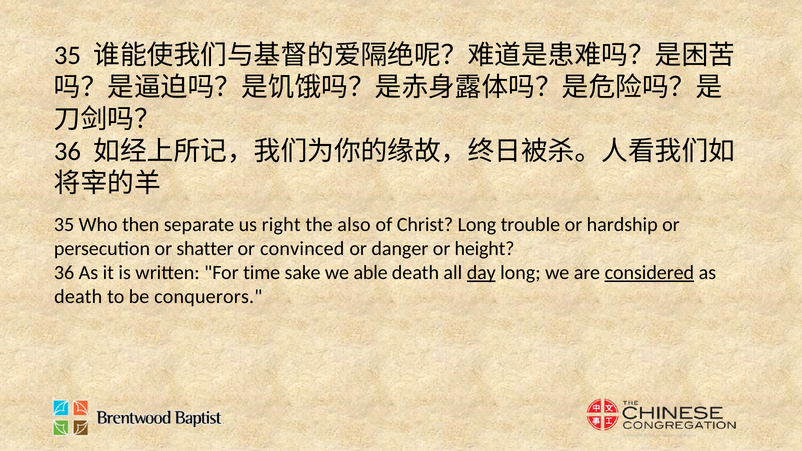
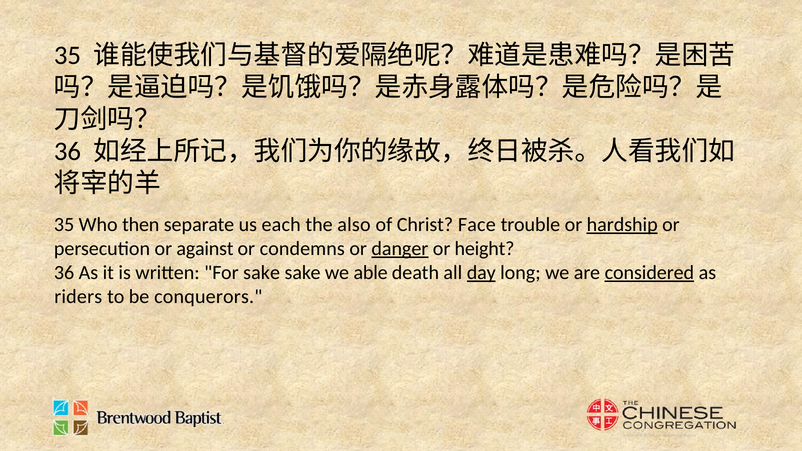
right: right -> each (281, 225)
Christ Long: Long -> Face (477, 225)
hardship underline: none -> present (622, 225)
shatter: shatter -> against (205, 249)
convinced: convinced -> condemns (302, 249)
danger underline: none -> present (400, 249)
For time: time -> sake (262, 273)
death: death -> riders (78, 297)
